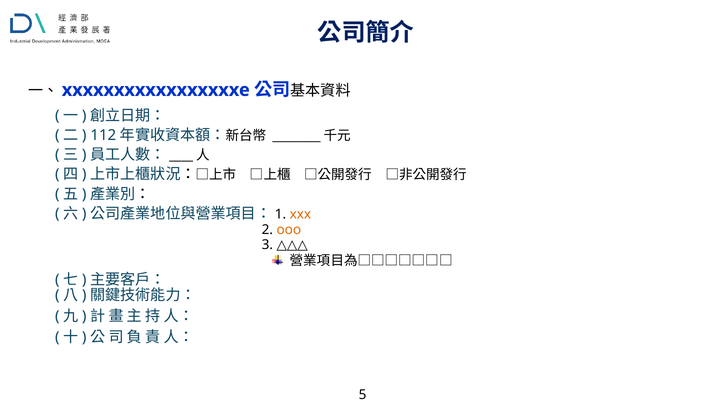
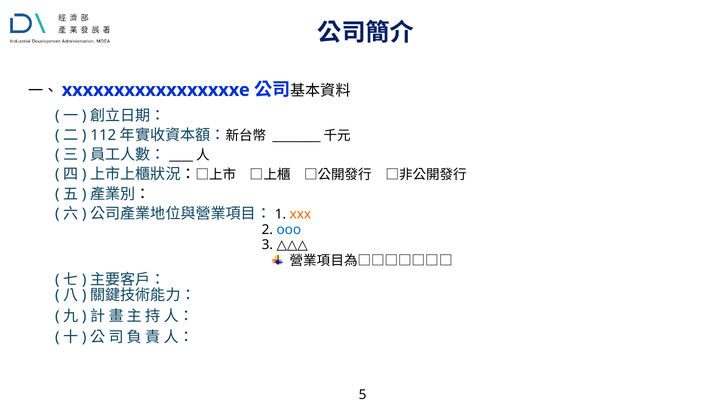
ooo colour: orange -> blue (289, 229)
